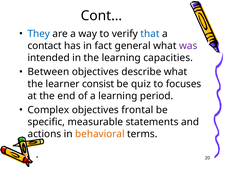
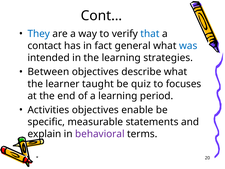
was colour: purple -> blue (188, 46)
capacities: capacities -> strategies (168, 58)
consist: consist -> taught (98, 84)
Complex: Complex -> Activities (48, 110)
frontal: frontal -> enable (137, 110)
actions: actions -> explain (44, 134)
behavioral colour: orange -> purple (100, 134)
